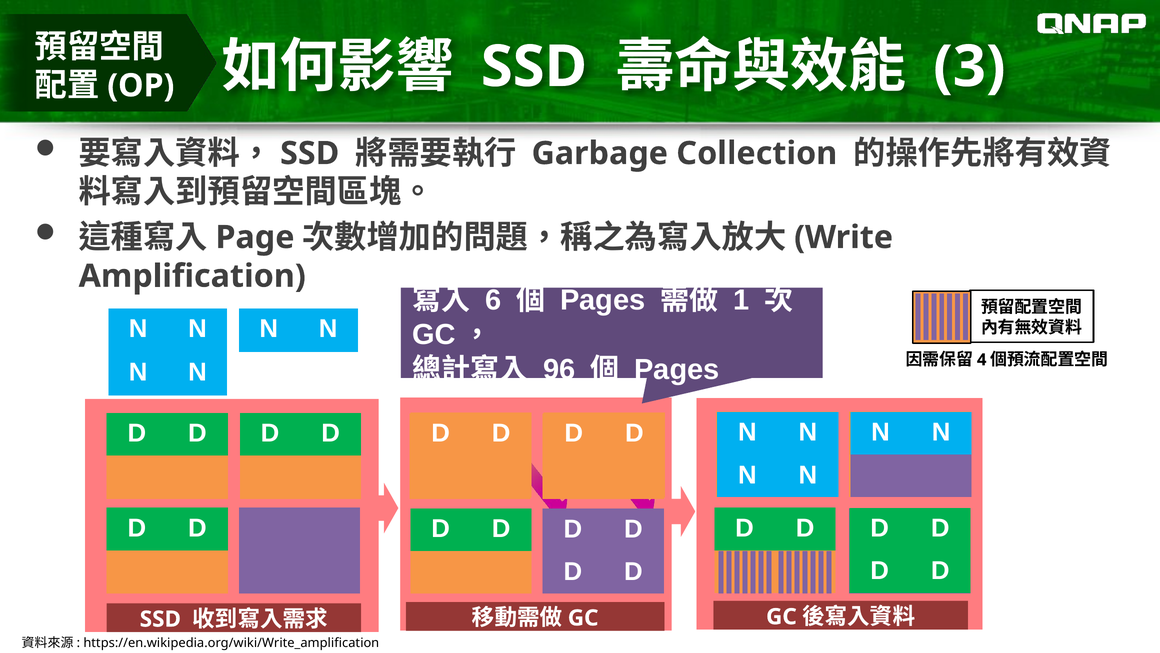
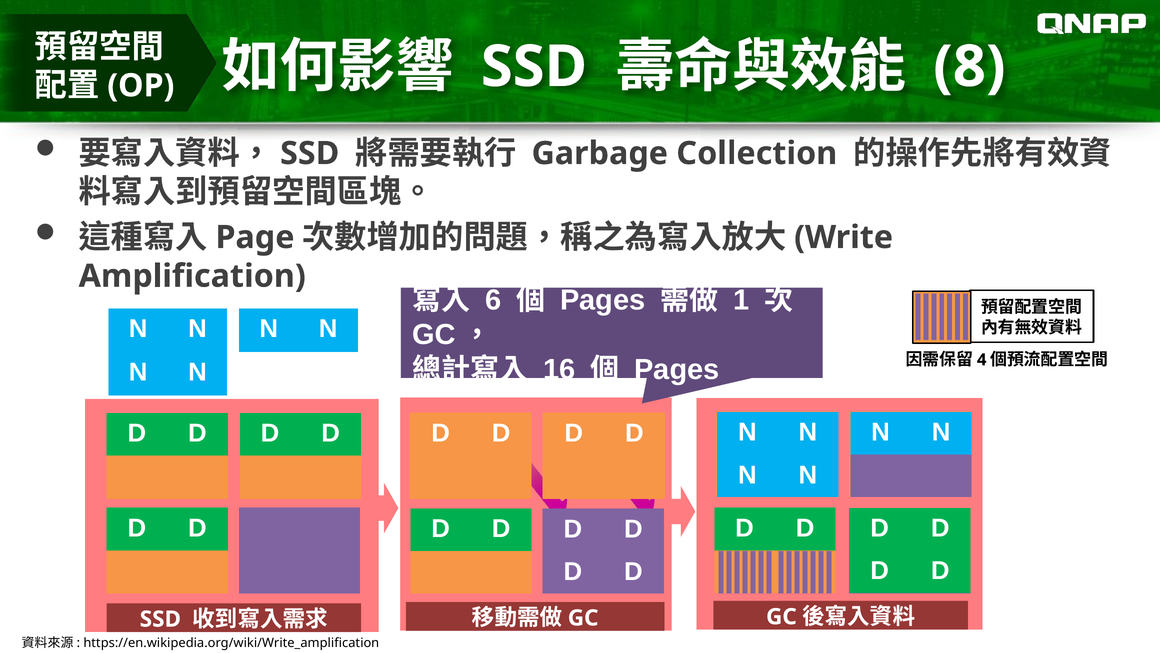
3: 3 -> 8 (969, 67)
96: 96 -> 16 (559, 369)
